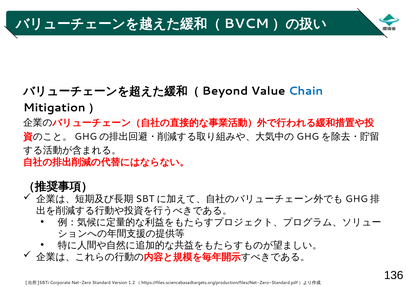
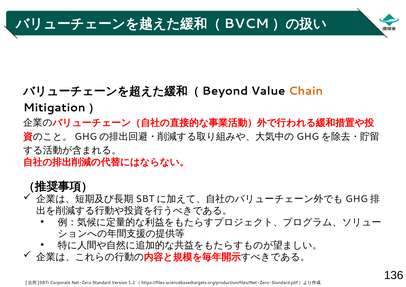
Chain colour: blue -> orange (306, 91)
